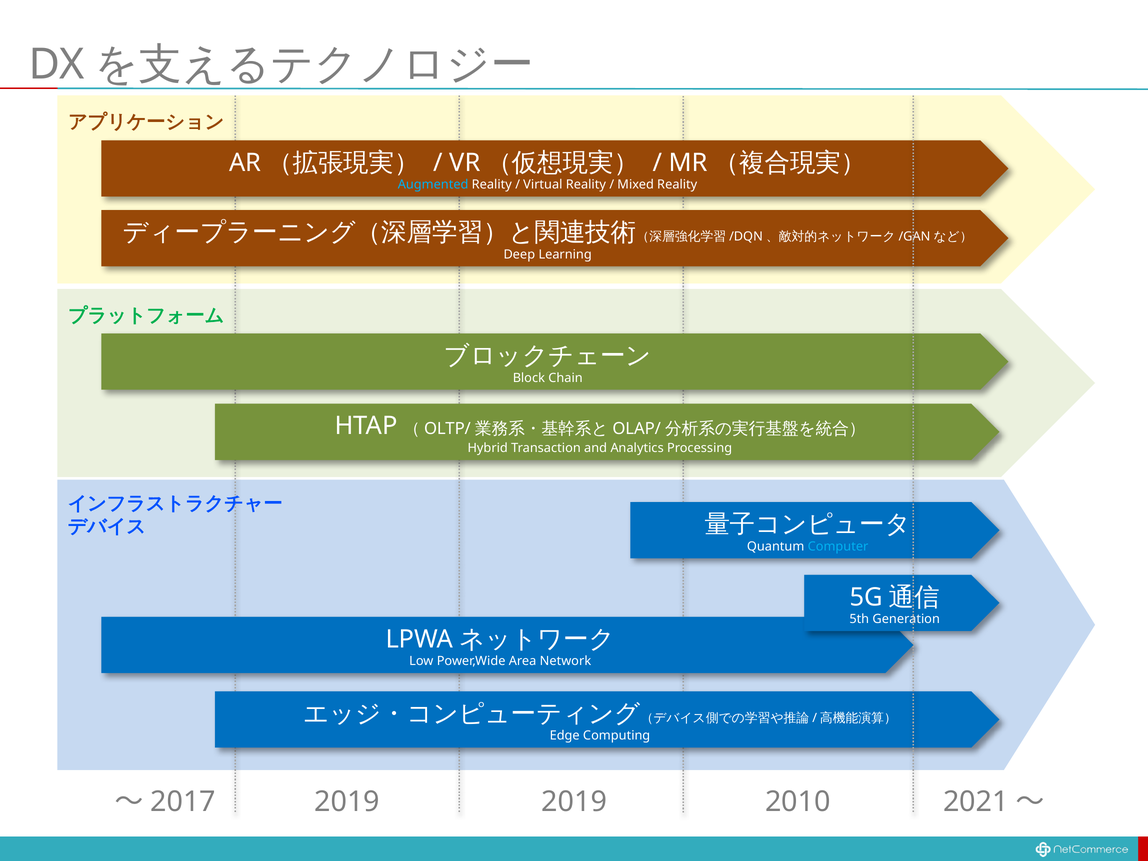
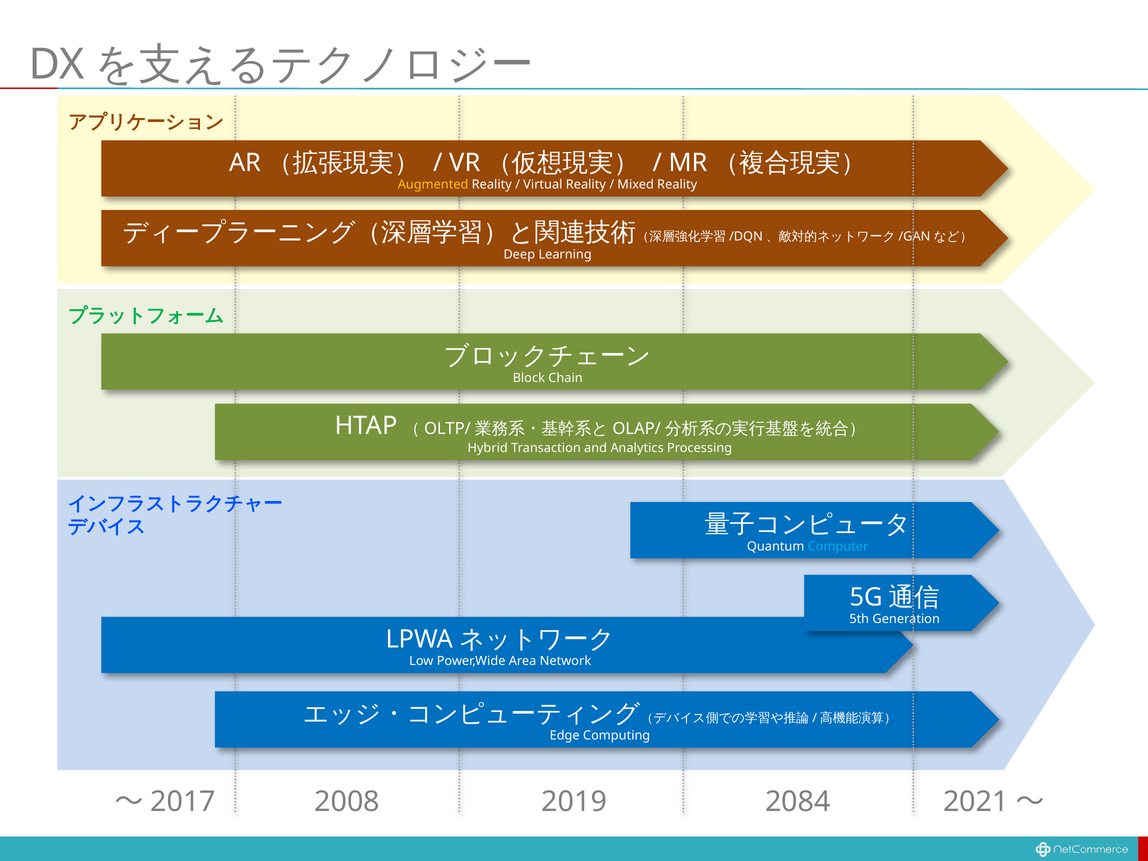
Augmented colour: light blue -> yellow (433, 185)
〜2017 2019: 2019 -> 2008 (347, 802)
2010: 2010 -> 2084 (798, 802)
